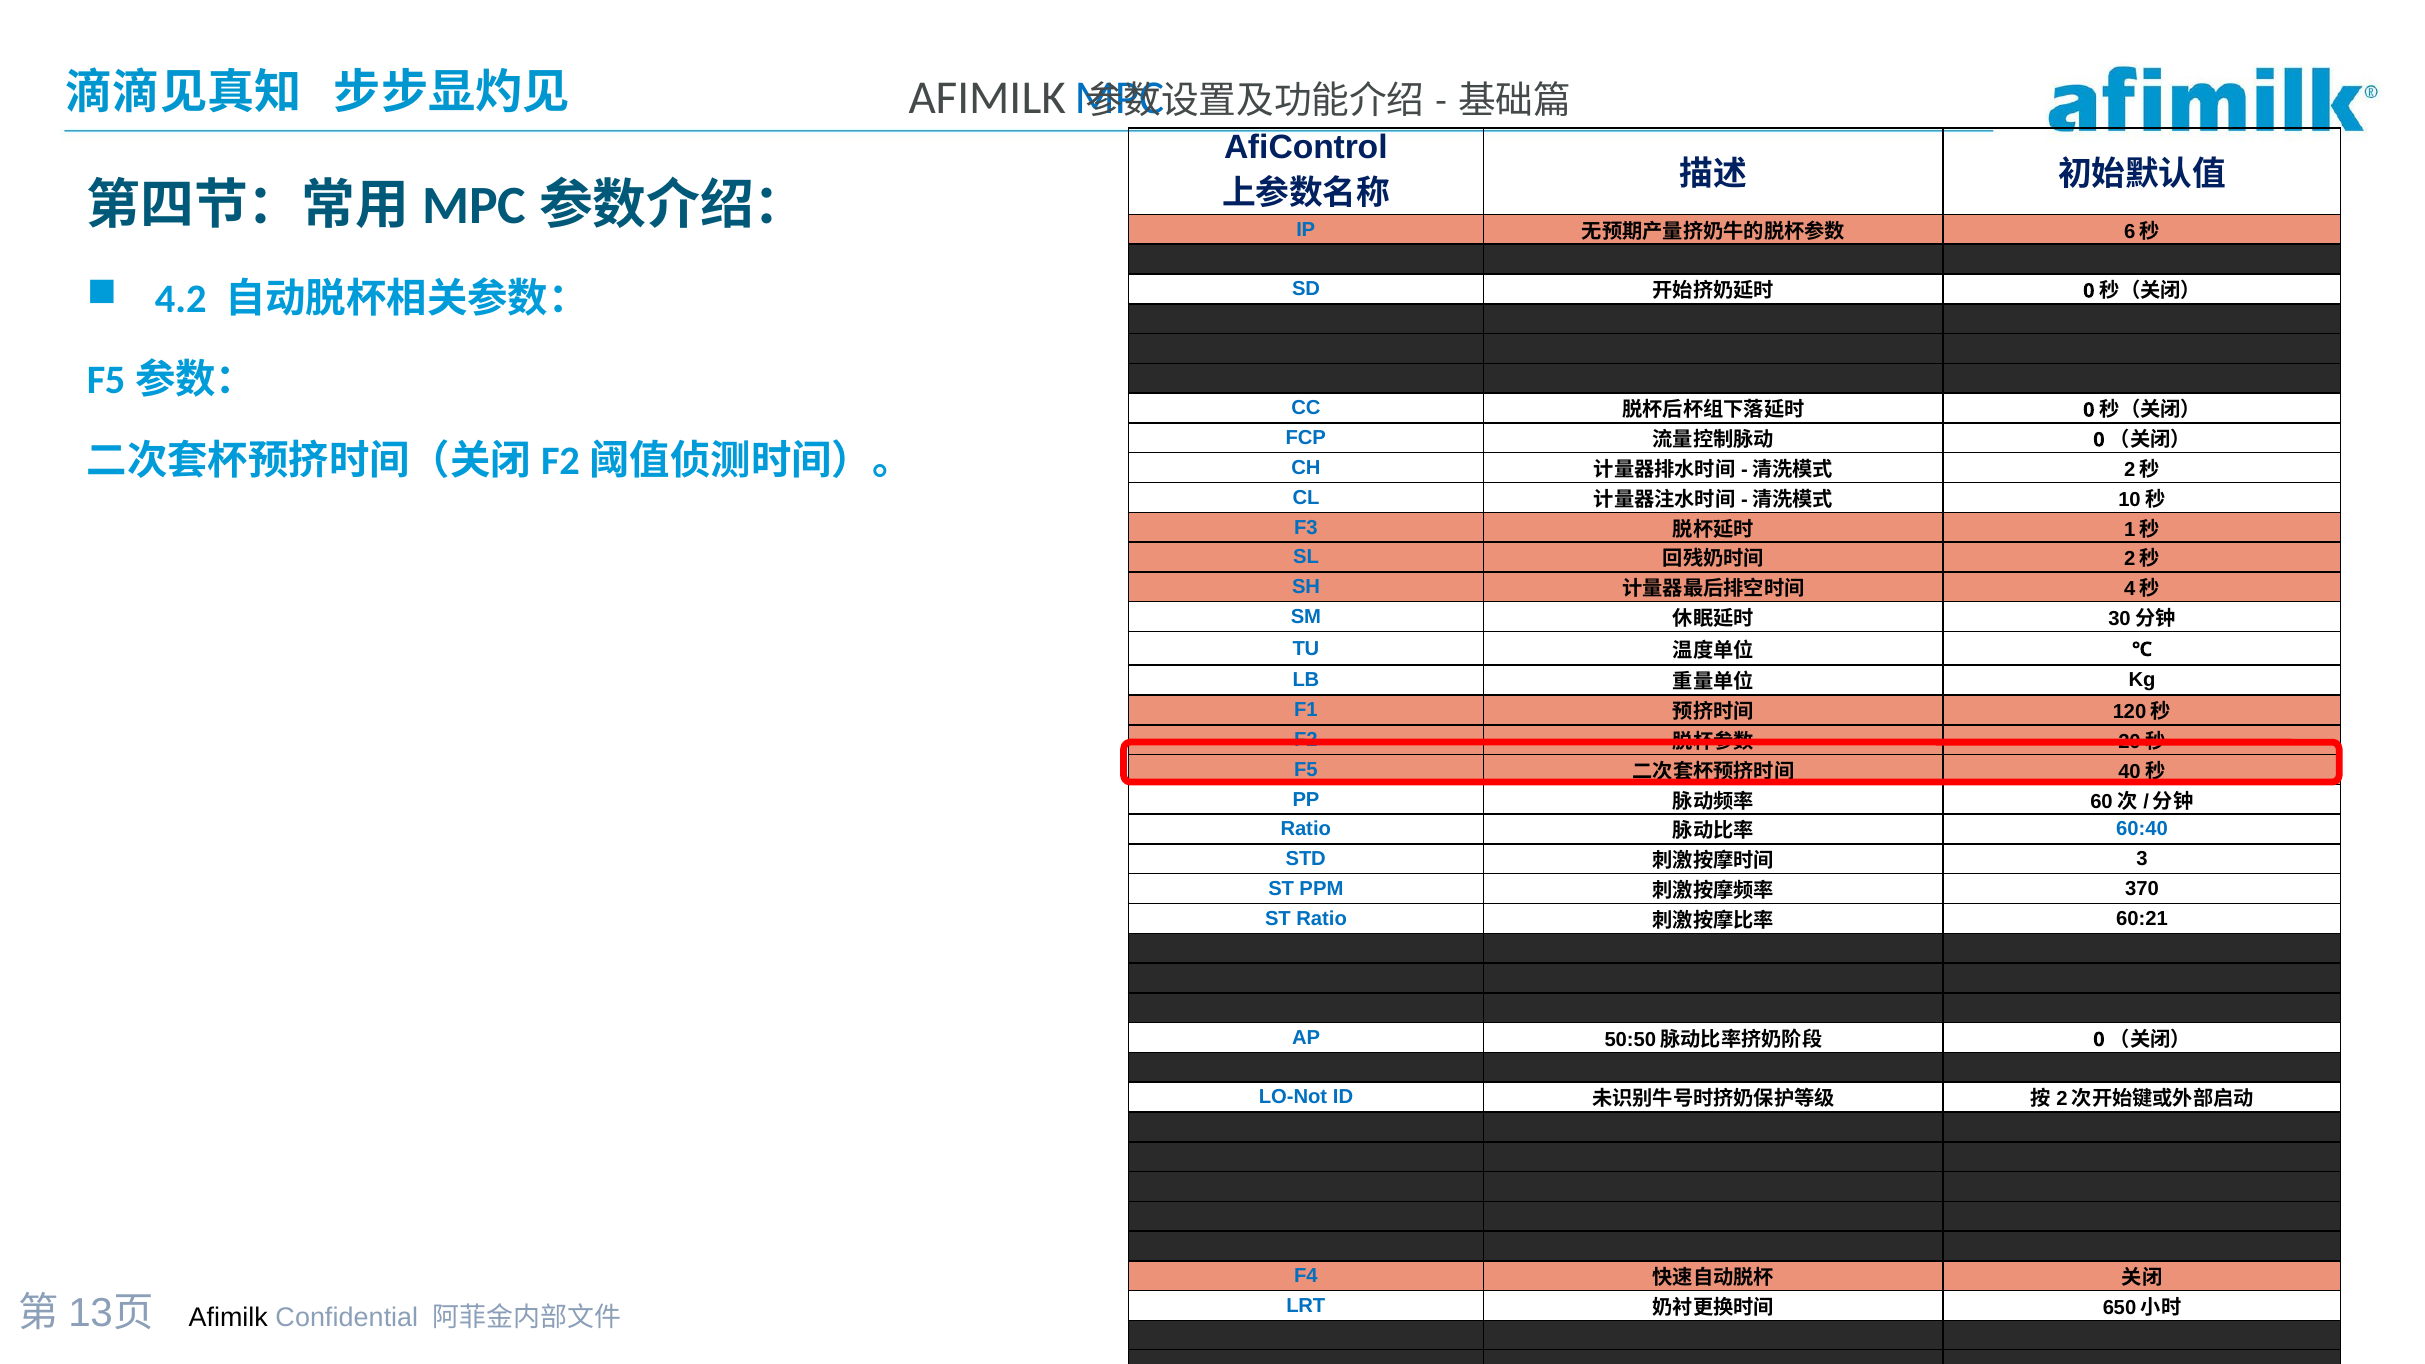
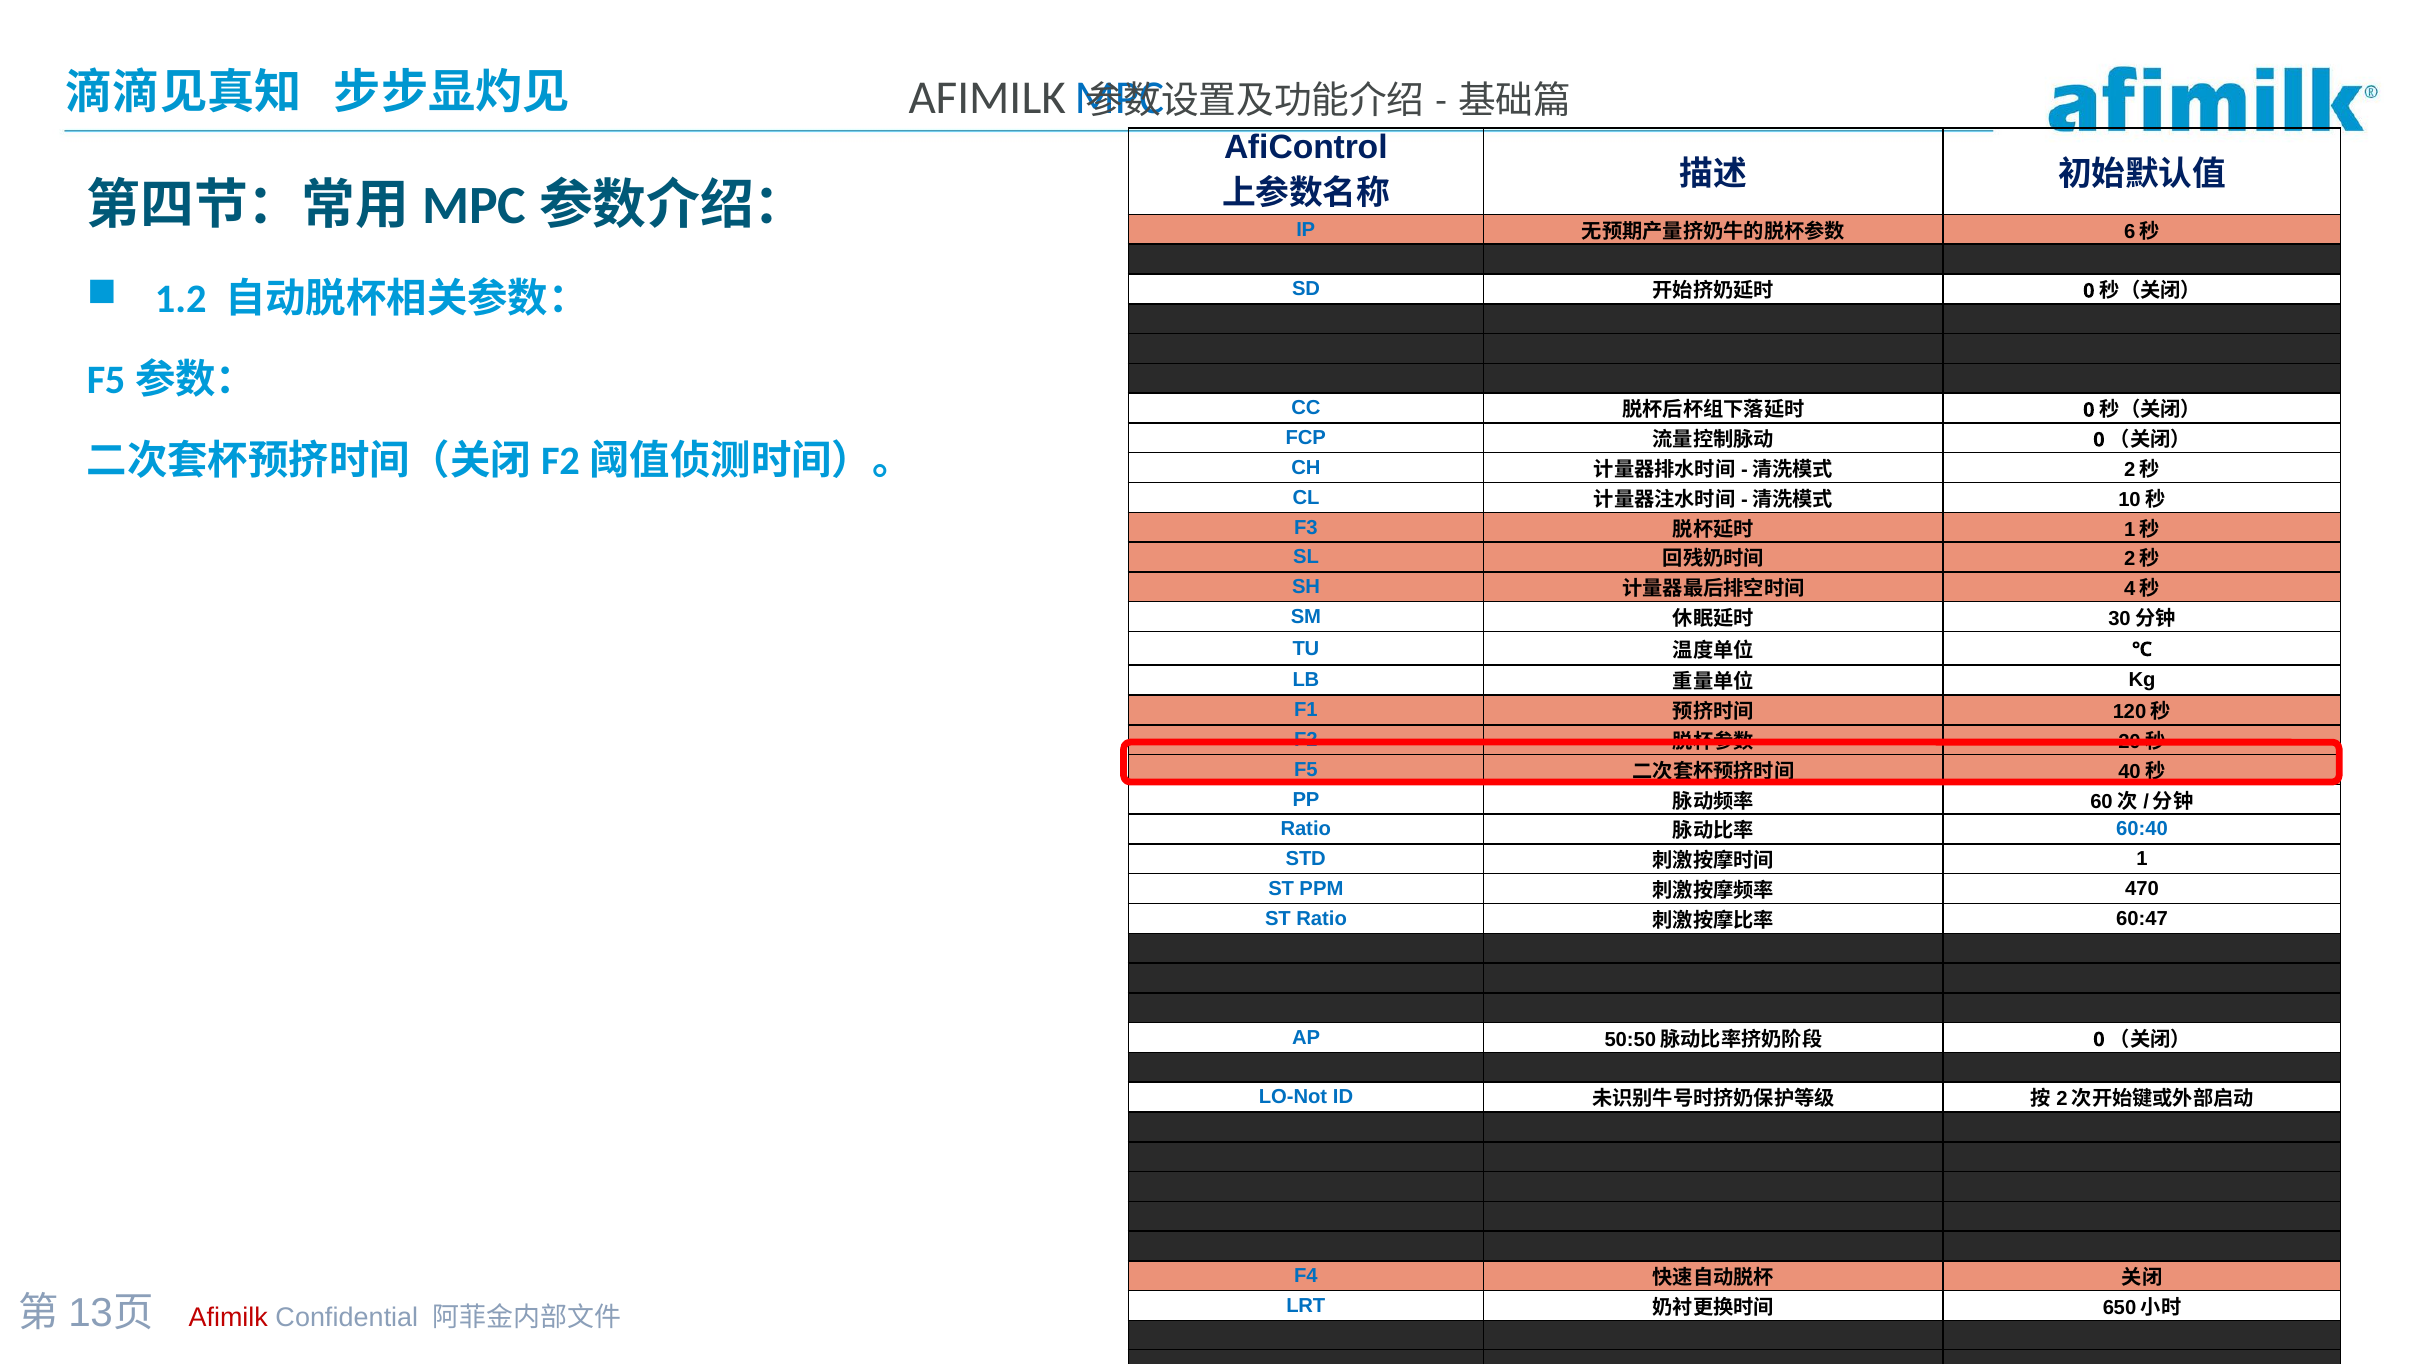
4.2: 4.2 -> 1.2 (181, 299)
3: 3 -> 1 (2142, 859)
370: 370 -> 470 (2142, 889)
60:21: 60:21 -> 60:47 (2142, 919)
Afimilk colour: black -> red (228, 1318)
